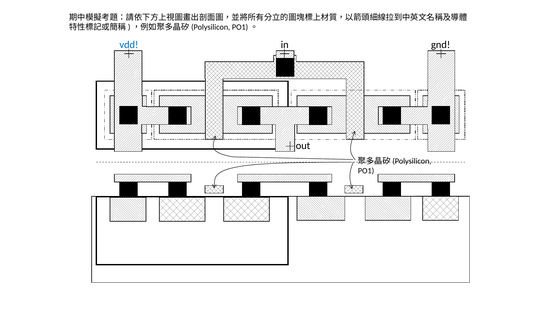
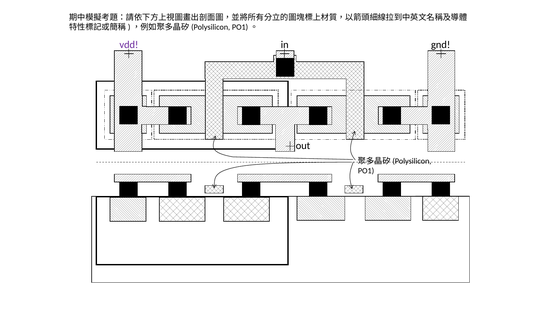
vdd colour: blue -> purple (129, 45)
